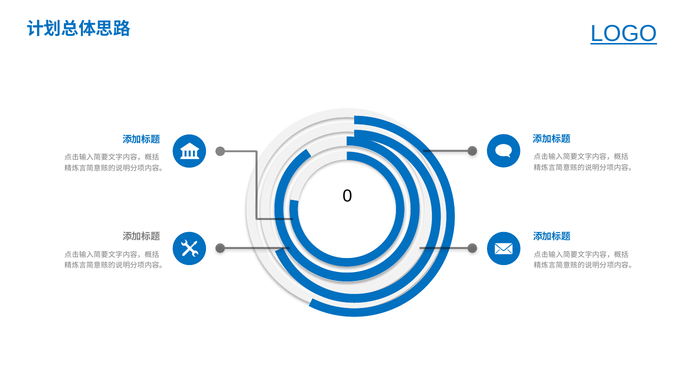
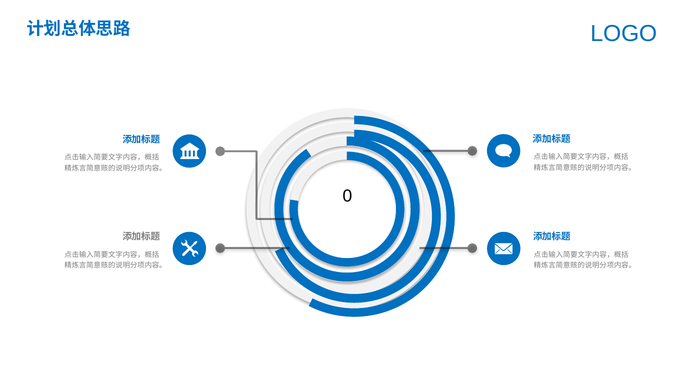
LOGO underline: present -> none (624, 34)
